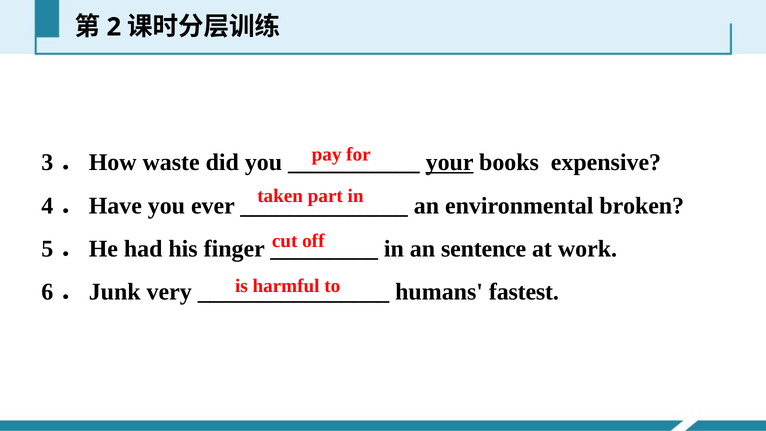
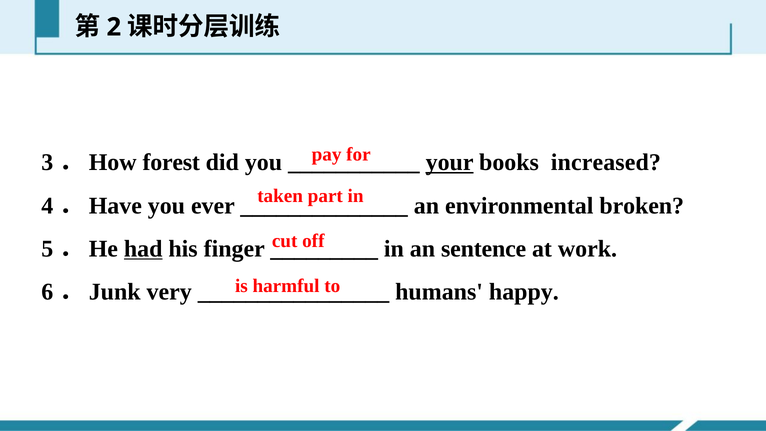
waste: waste -> forest (171, 162)
expensive: expensive -> increased (606, 162)
had underline: none -> present (143, 249)
fastest: fastest -> happy (524, 292)
